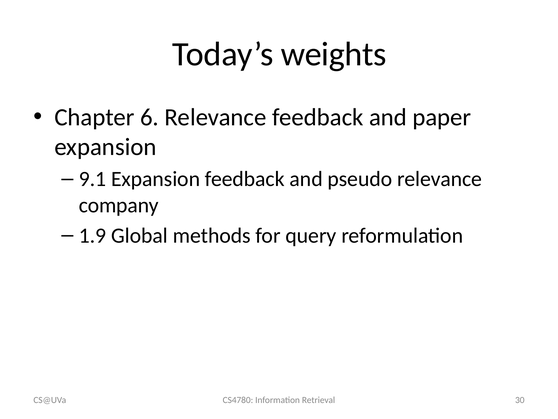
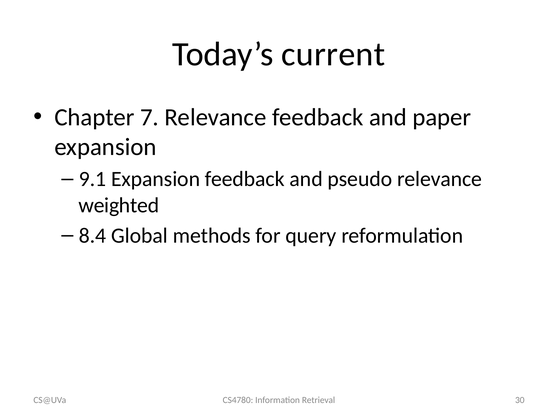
weights: weights -> current (333, 54)
6: 6 -> 7 (149, 117)
company: company -> weighted (119, 205)
1.9: 1.9 -> 8.4 (93, 235)
